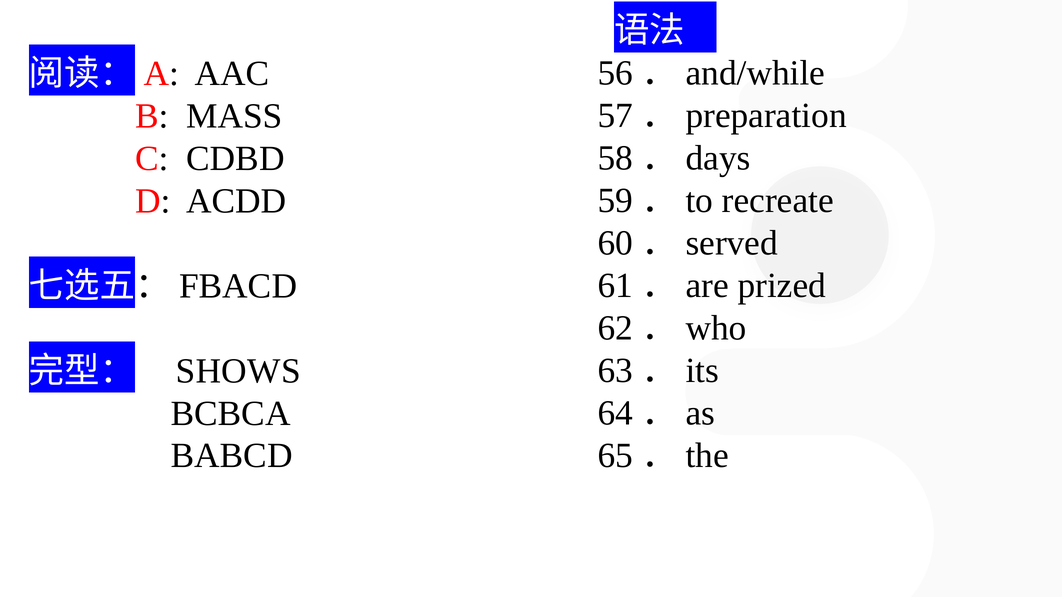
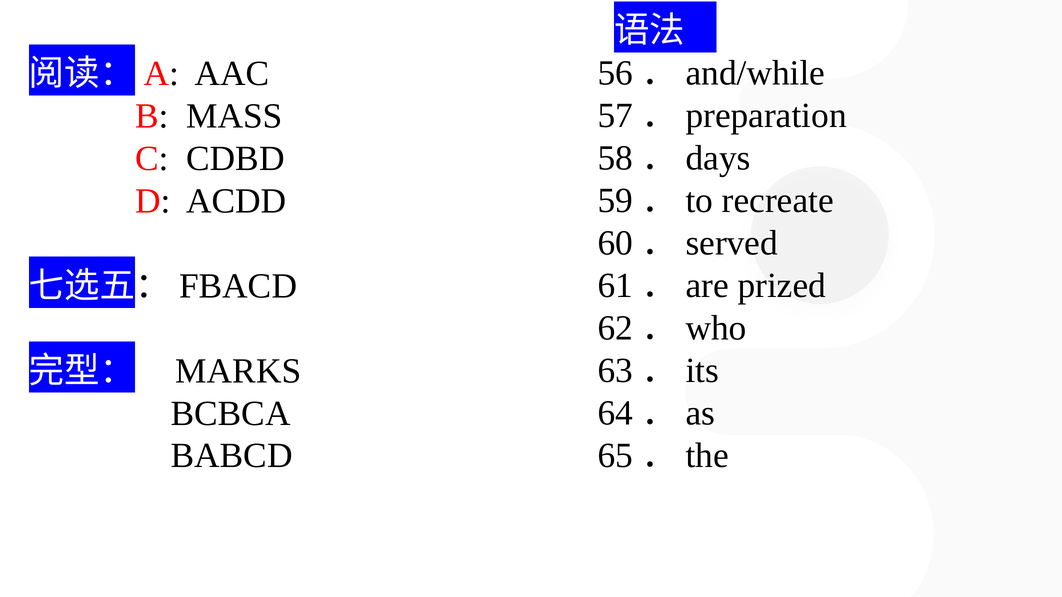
SHOWS: SHOWS -> MARKS (238, 371)
